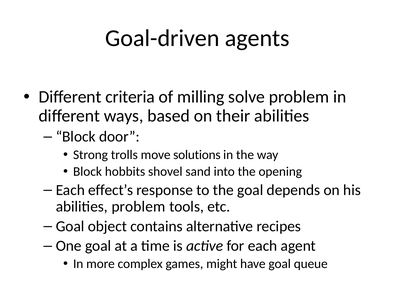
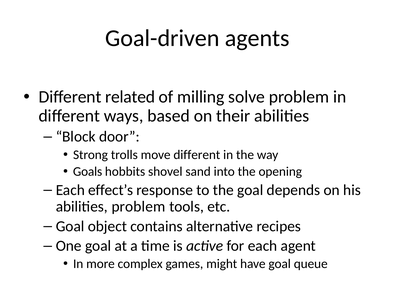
criteria: criteria -> related (130, 97)
move solutions: solutions -> different (197, 155)
Block: Block -> Goals (88, 172)
